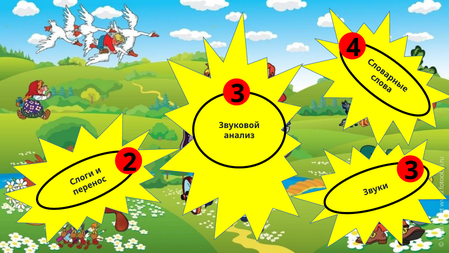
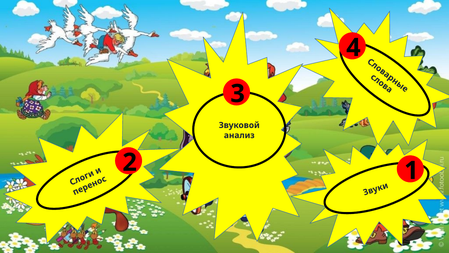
2 3: 3 -> 1 (411, 170)
